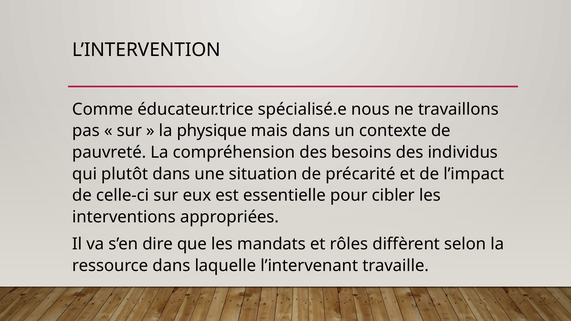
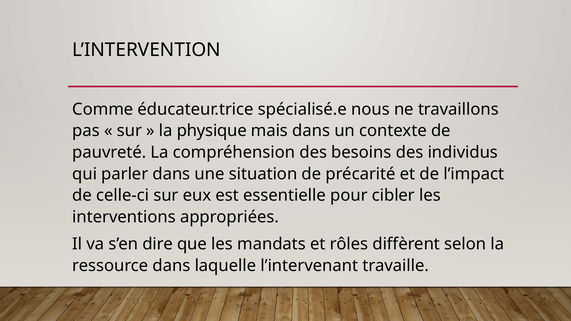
plutôt: plutôt -> parler (125, 174)
